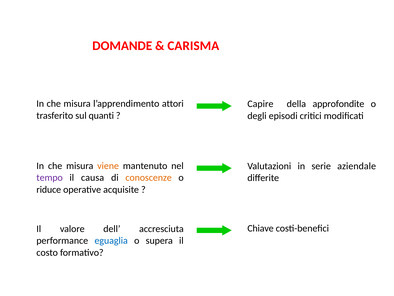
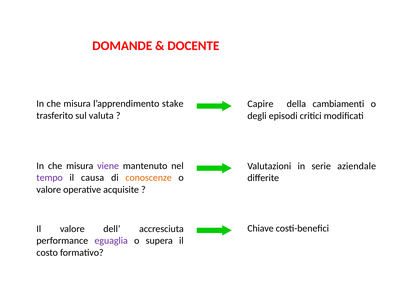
CARISMA: CARISMA -> DOCENTE (193, 46)
attori: attori -> stake (173, 104)
approfondite: approfondite -> cambiamenti (338, 104)
quanti: quanti -> valuta (101, 115)
viene colour: orange -> purple (108, 166)
riduce: riduce -> valore (49, 189)
eguaglia colour: blue -> purple (111, 240)
